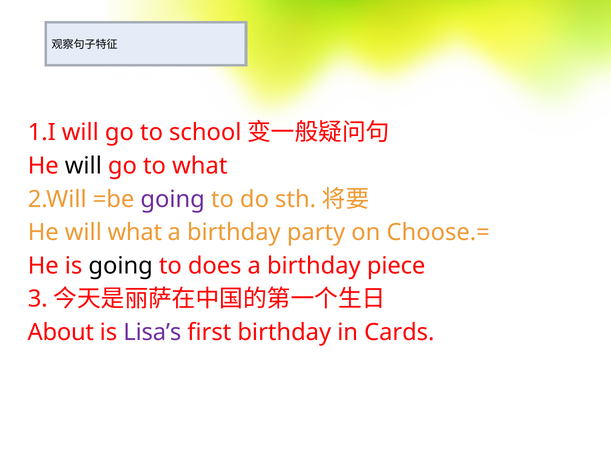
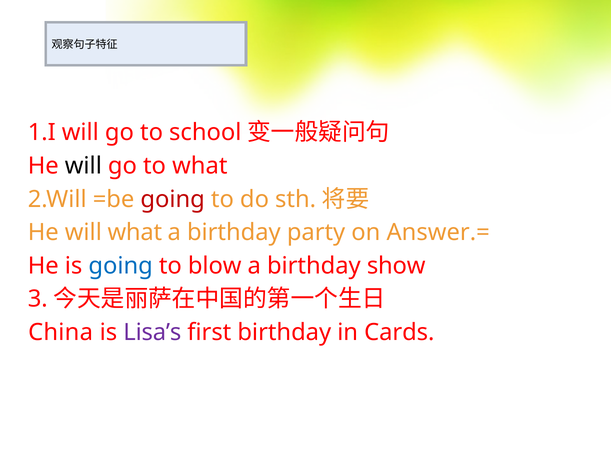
going colour: purple -> red (173, 199)
Choose.=: Choose.= -> Answer.= (438, 233)
going colour: black -> blue (121, 266)
does: does -> blow (215, 266)
piece: piece -> show (396, 266)
About: About -> China (61, 332)
